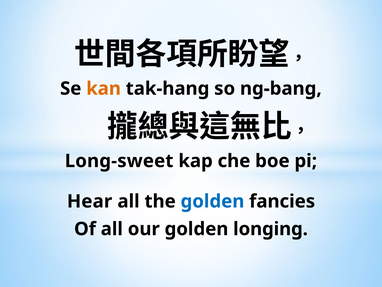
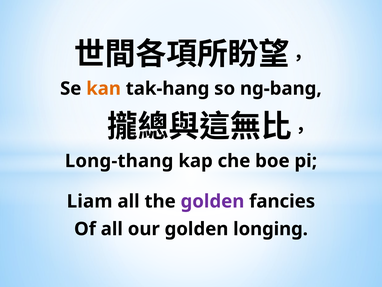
Long-sweet: Long-sweet -> Long-thang (119, 161)
Hear: Hear -> Liam (90, 201)
golden colour: blue -> purple (212, 201)
